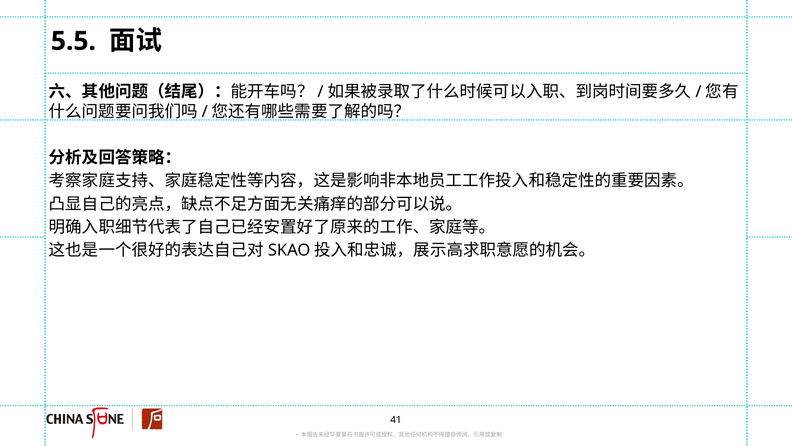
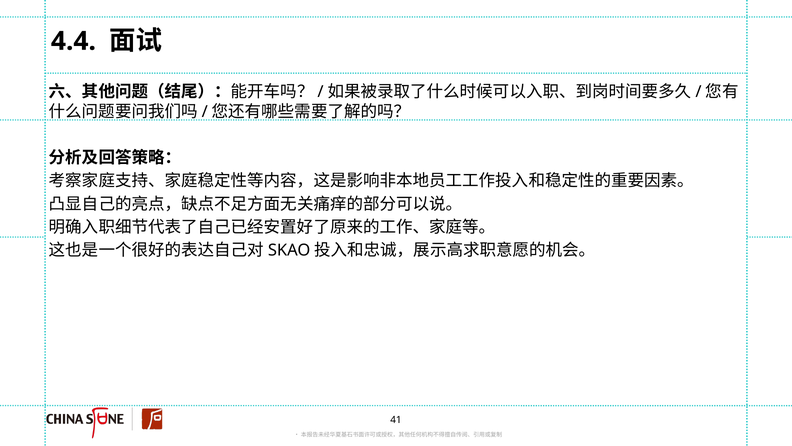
5.5: 5.5 -> 4.4 (73, 41)
